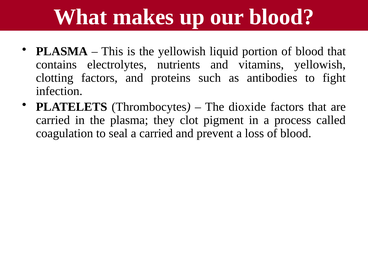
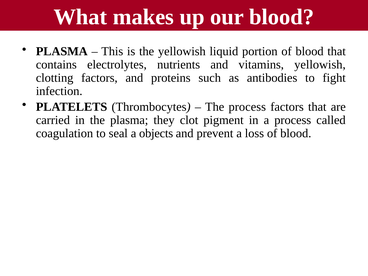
The dioxide: dioxide -> process (247, 107)
a carried: carried -> objects (156, 133)
